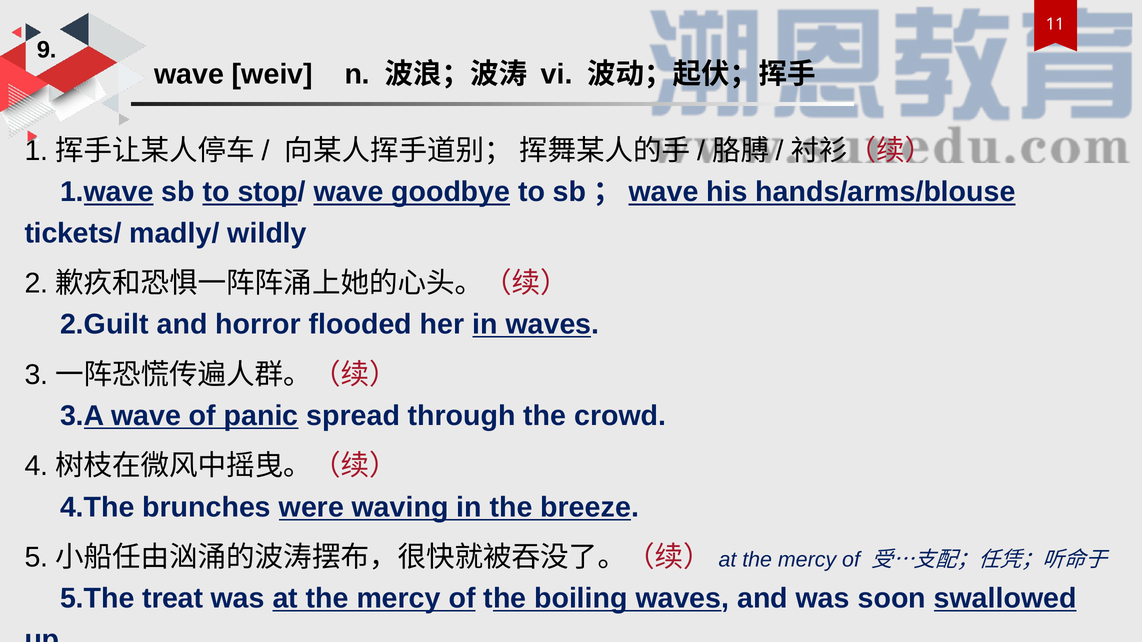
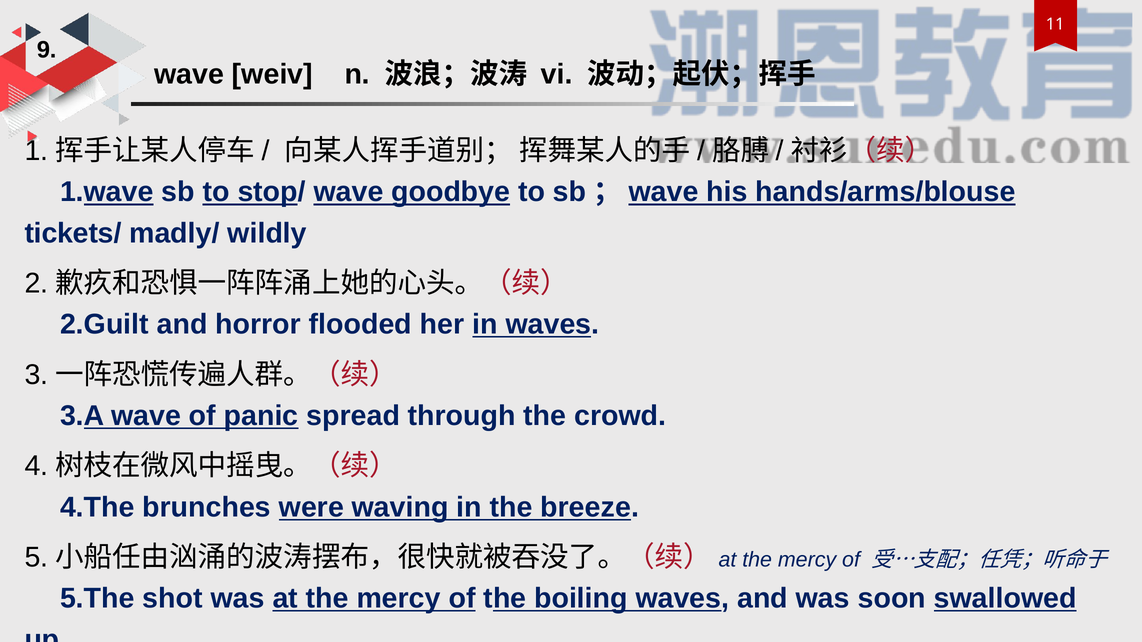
treat: treat -> shot (173, 599)
